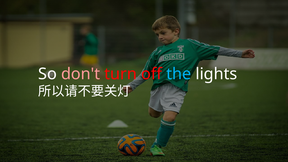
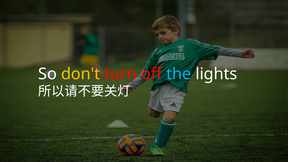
don't colour: pink -> yellow (81, 74)
